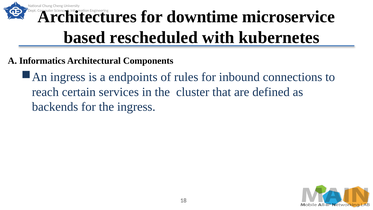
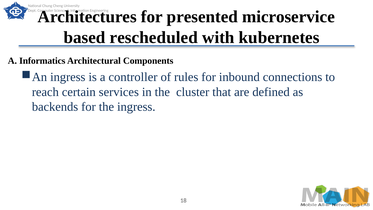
downtime: downtime -> presented (202, 17)
endpoints: endpoints -> controller (133, 77)
